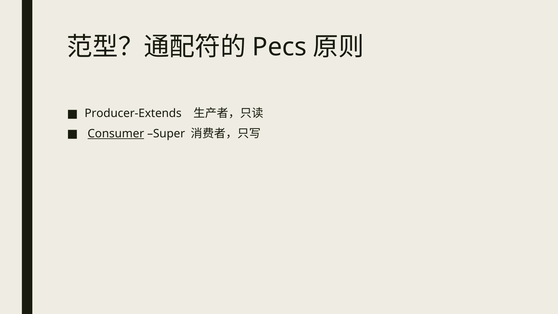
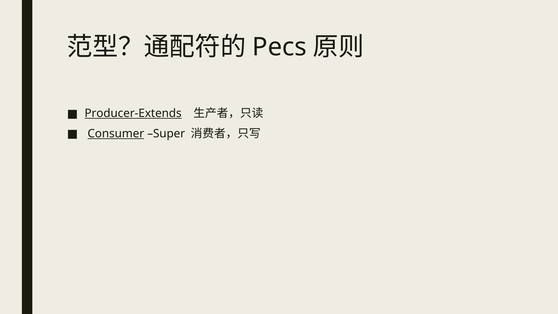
Producer-Extends underline: none -> present (133, 113)
